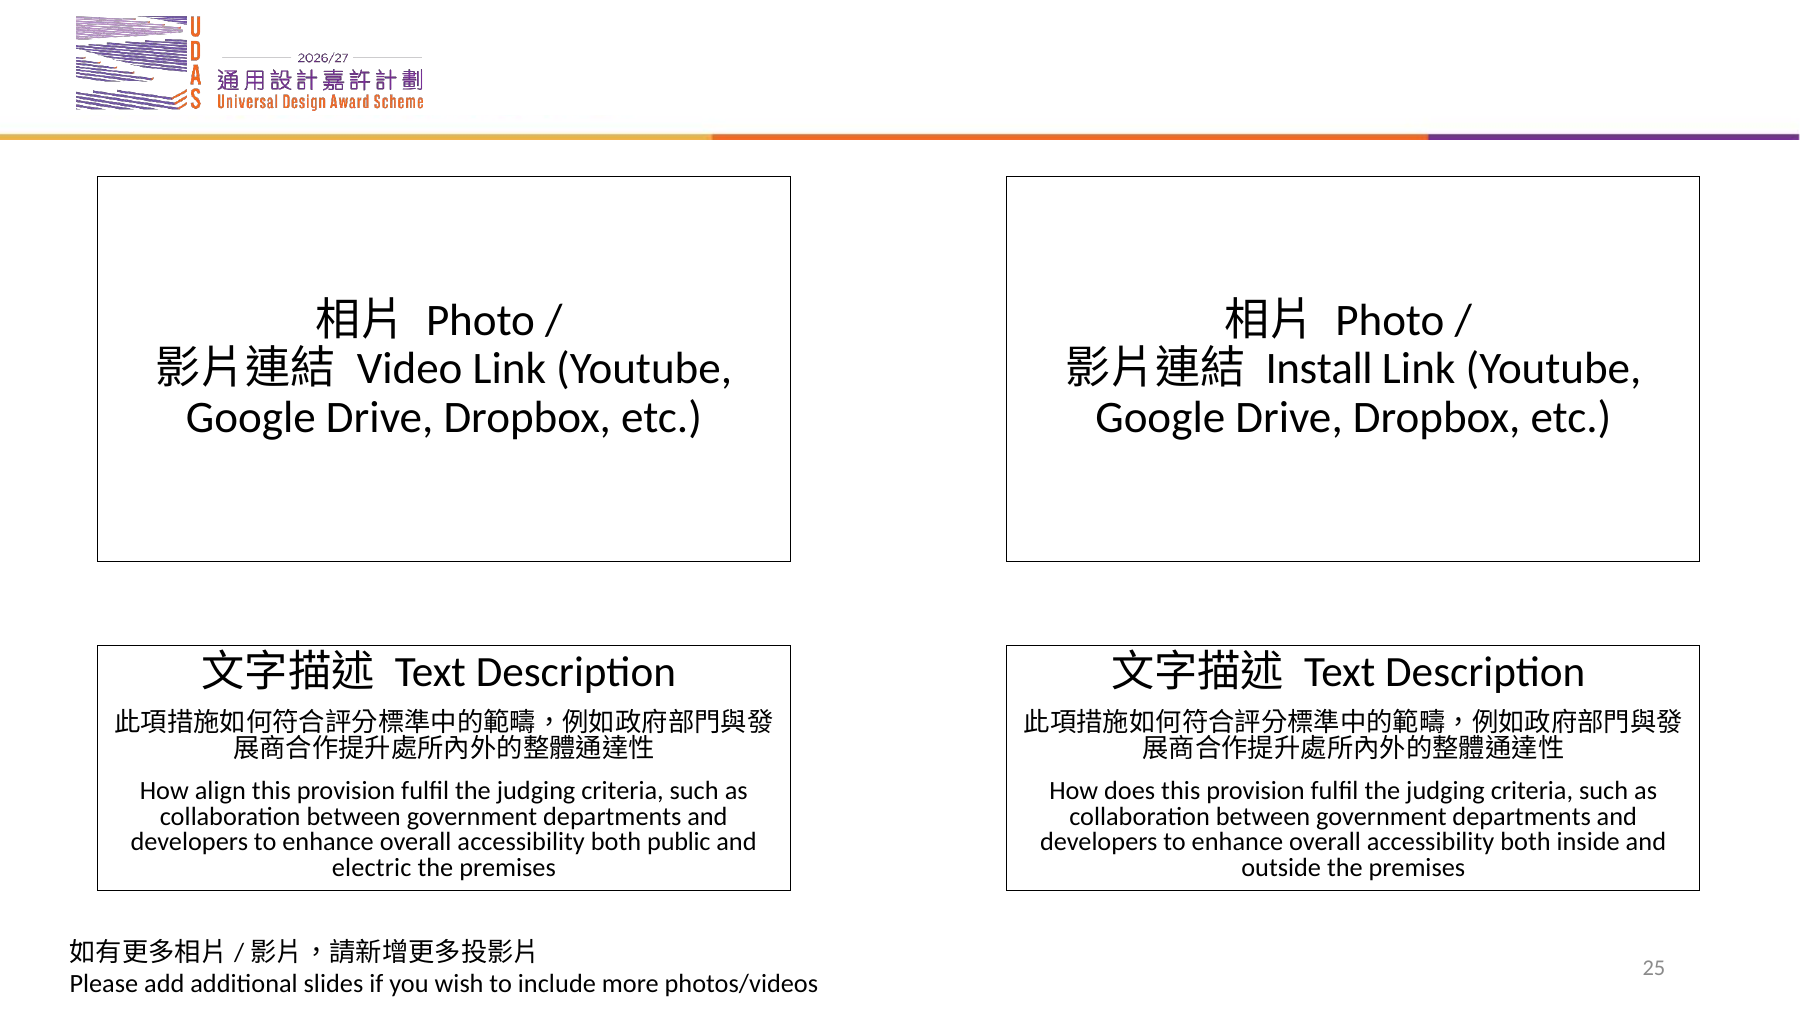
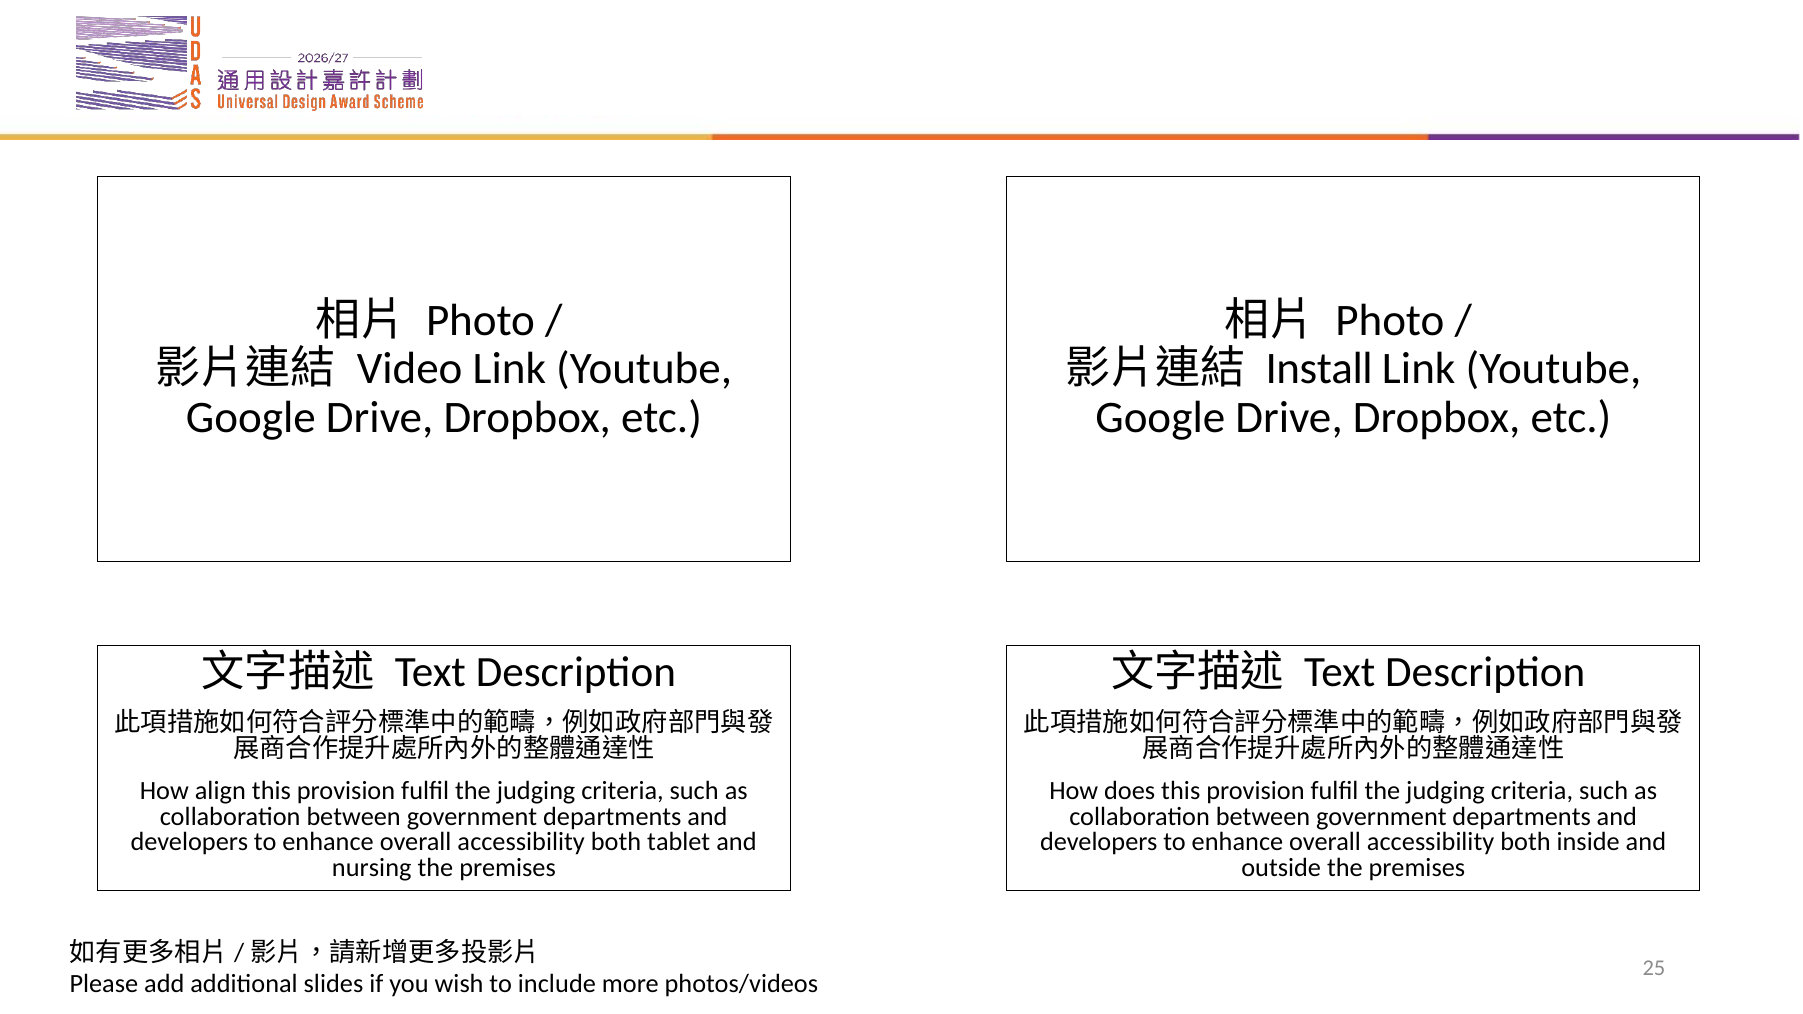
public: public -> tablet (679, 842)
electric: electric -> nursing (372, 868)
